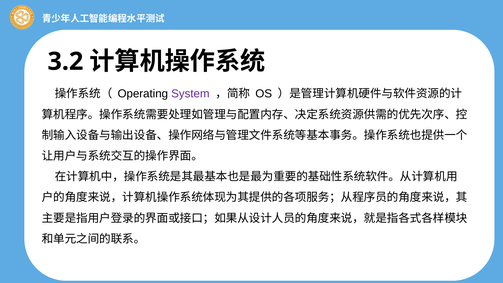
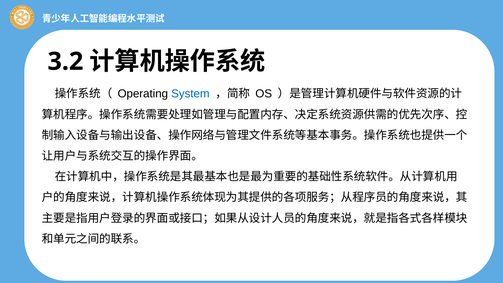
System colour: purple -> blue (190, 94)
